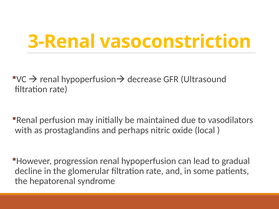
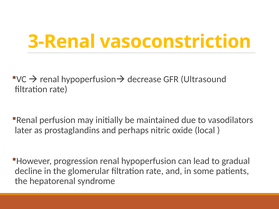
with: with -> later (23, 130)
